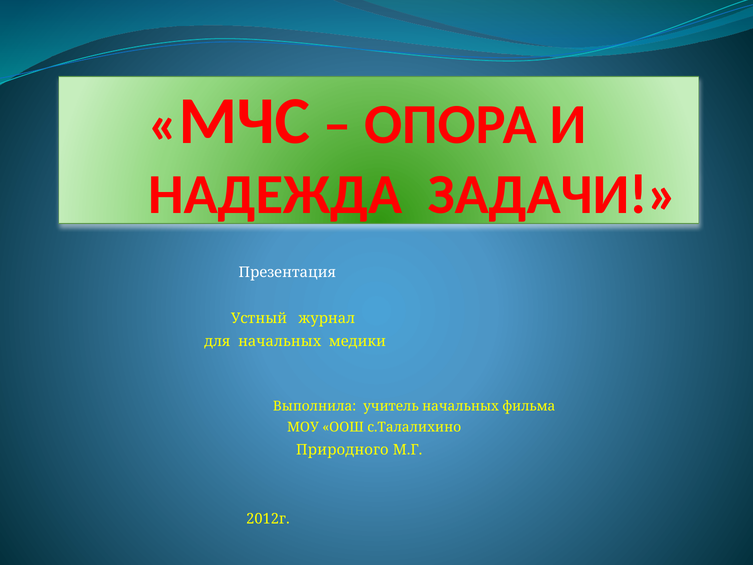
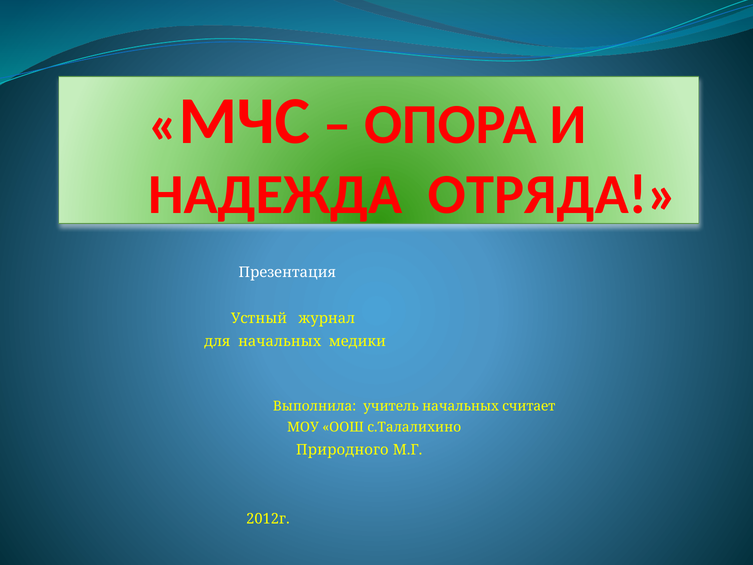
ЗАДАЧИ: ЗАДАЧИ -> ОТРЯДА (553, 195)
фильма: фильма -> считает (529, 406)
